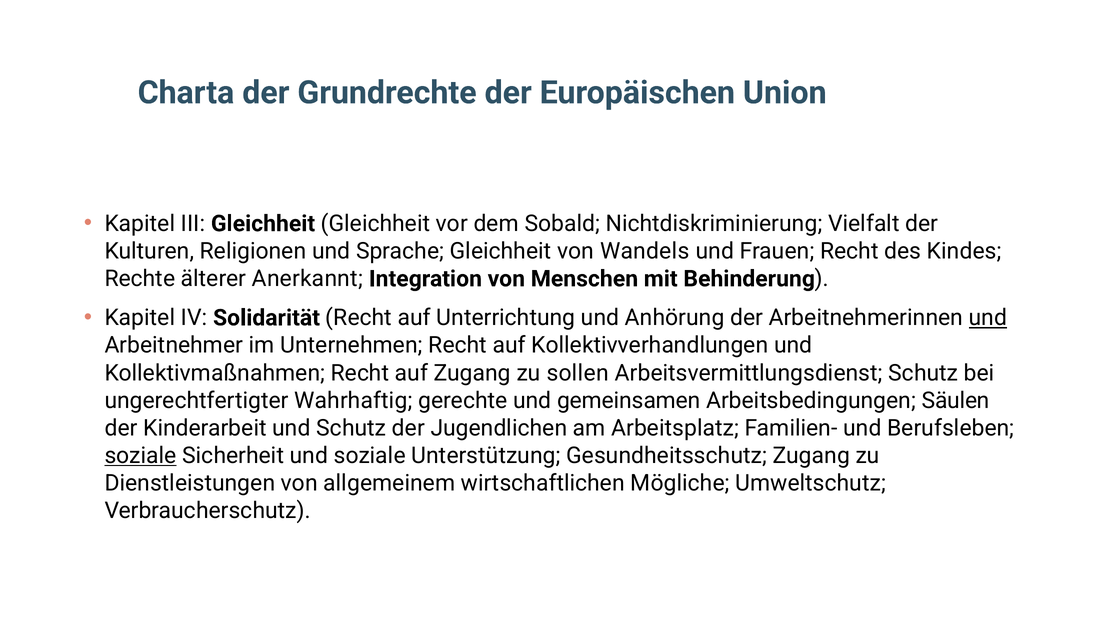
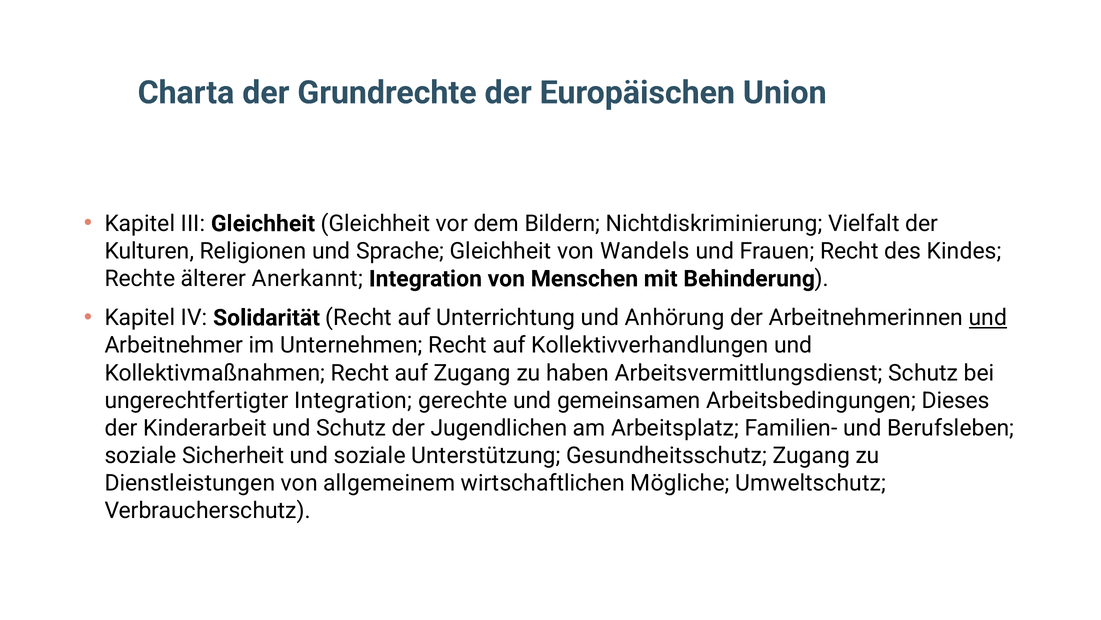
Sobald: Sobald -> Bildern (562, 223)
sollen: sollen -> haben (578, 373)
ungerechtfertigter Wahrhaftig: Wahrhaftig -> Integration (353, 400)
Säulen: Säulen -> Dieses (956, 400)
soziale underline: present -> none (141, 455)
